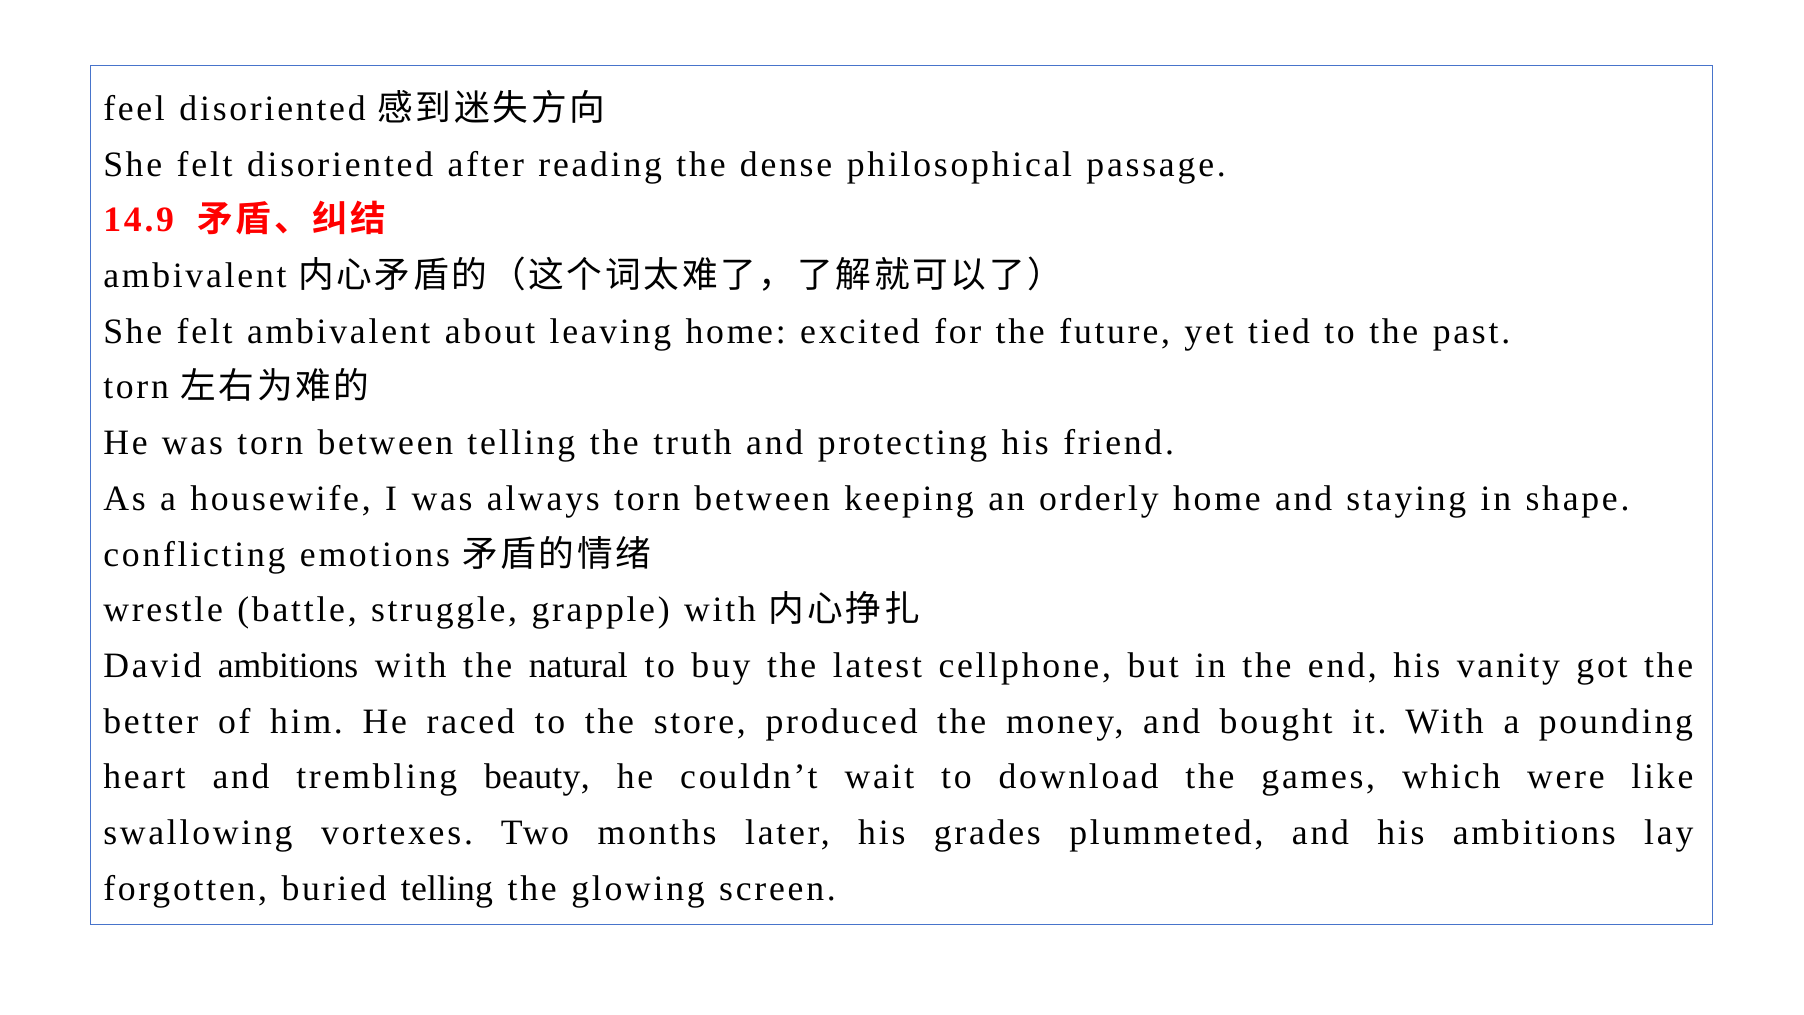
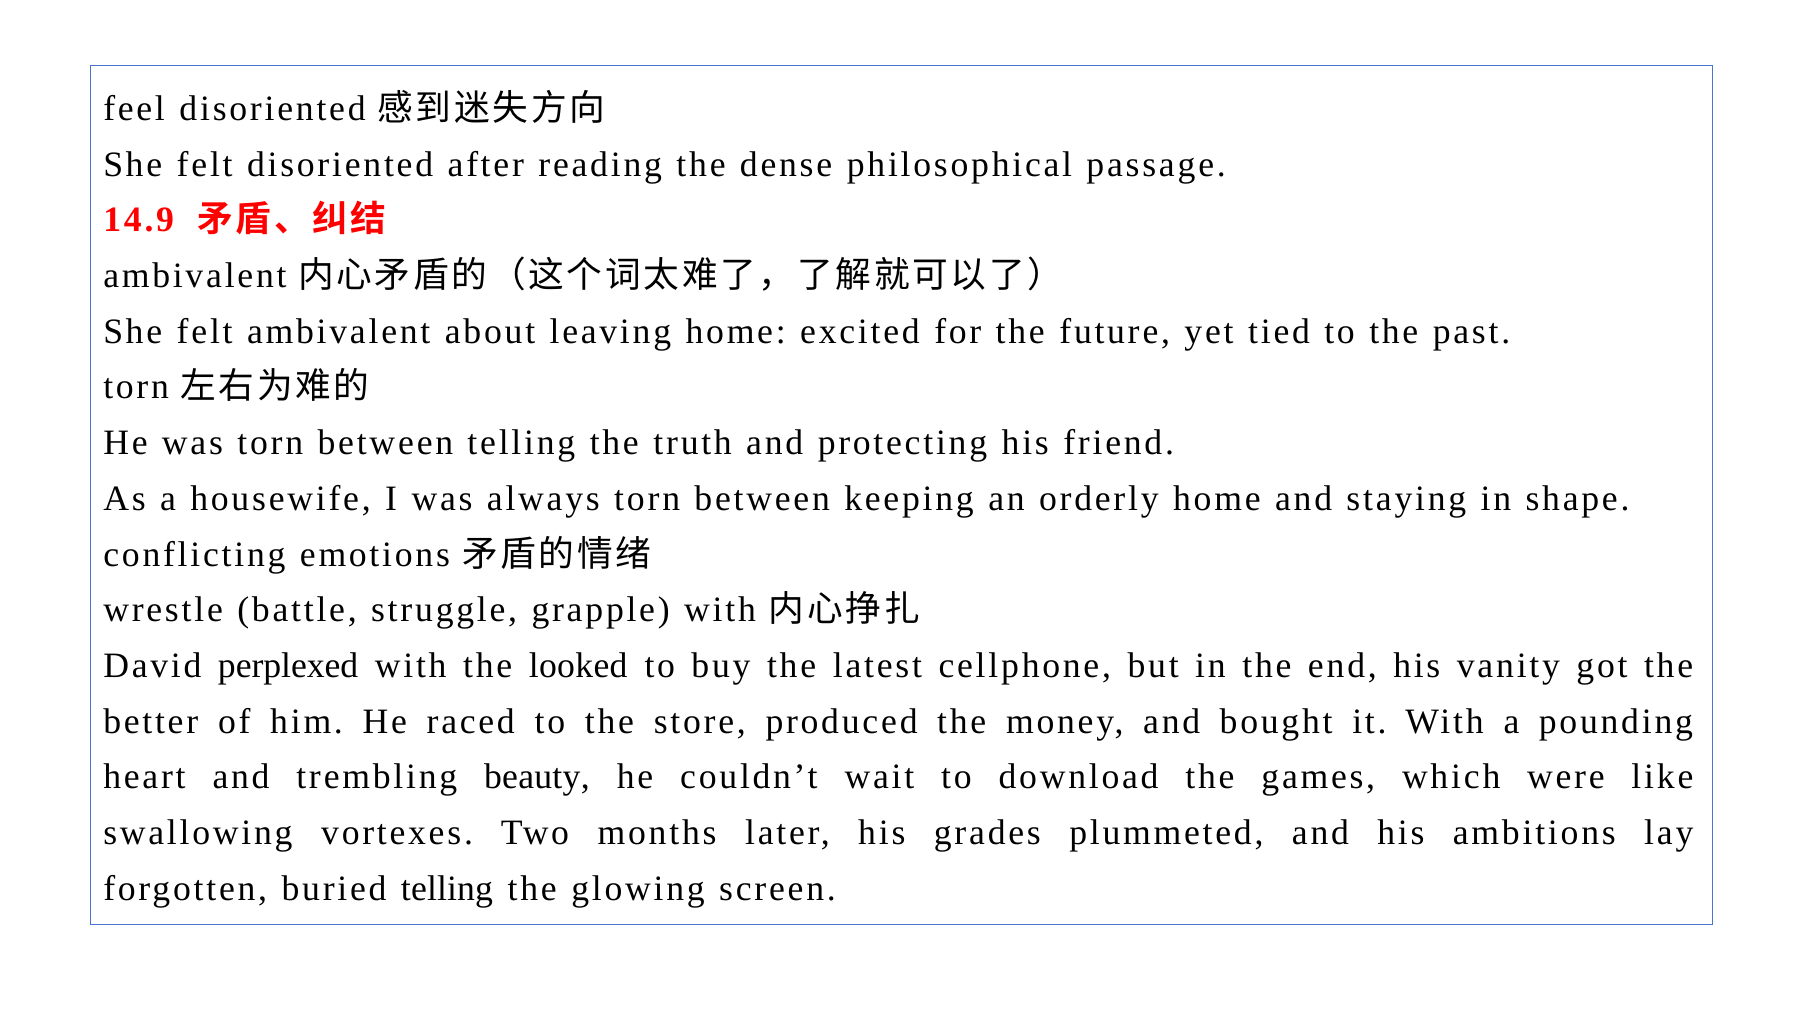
David ambitions: ambitions -> perplexed (288, 665)
natural: natural -> looked (578, 665)
